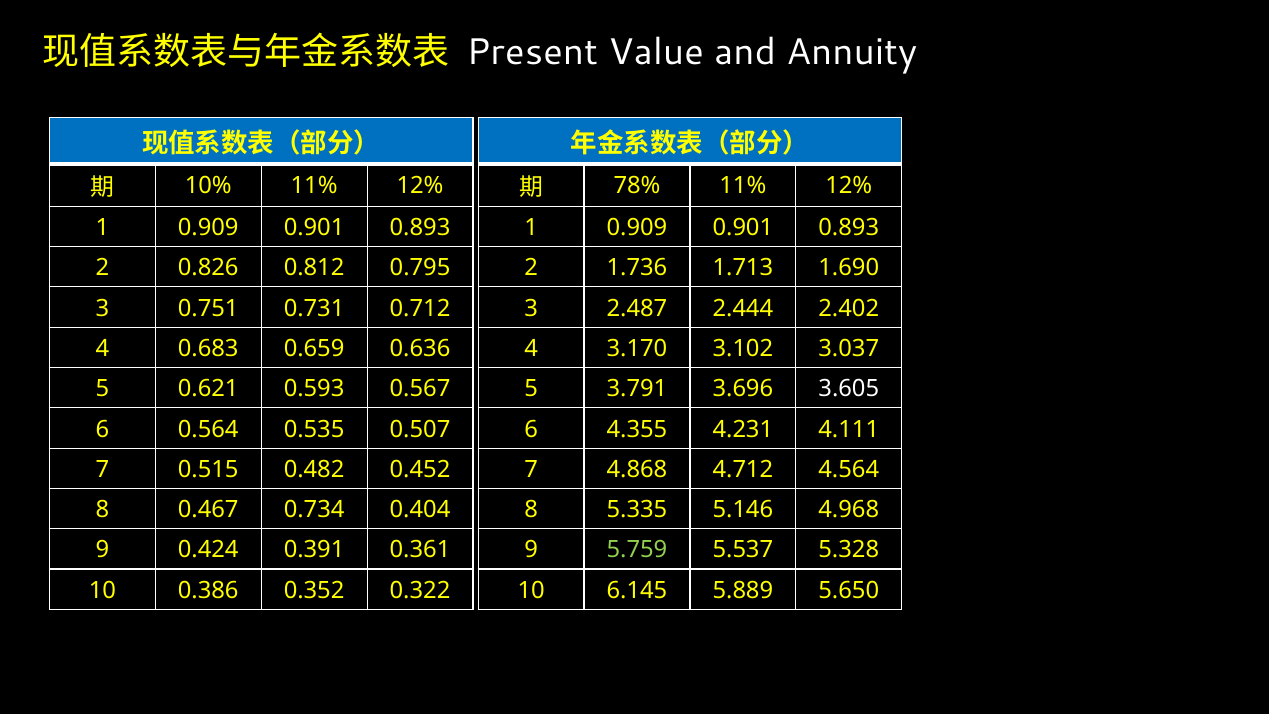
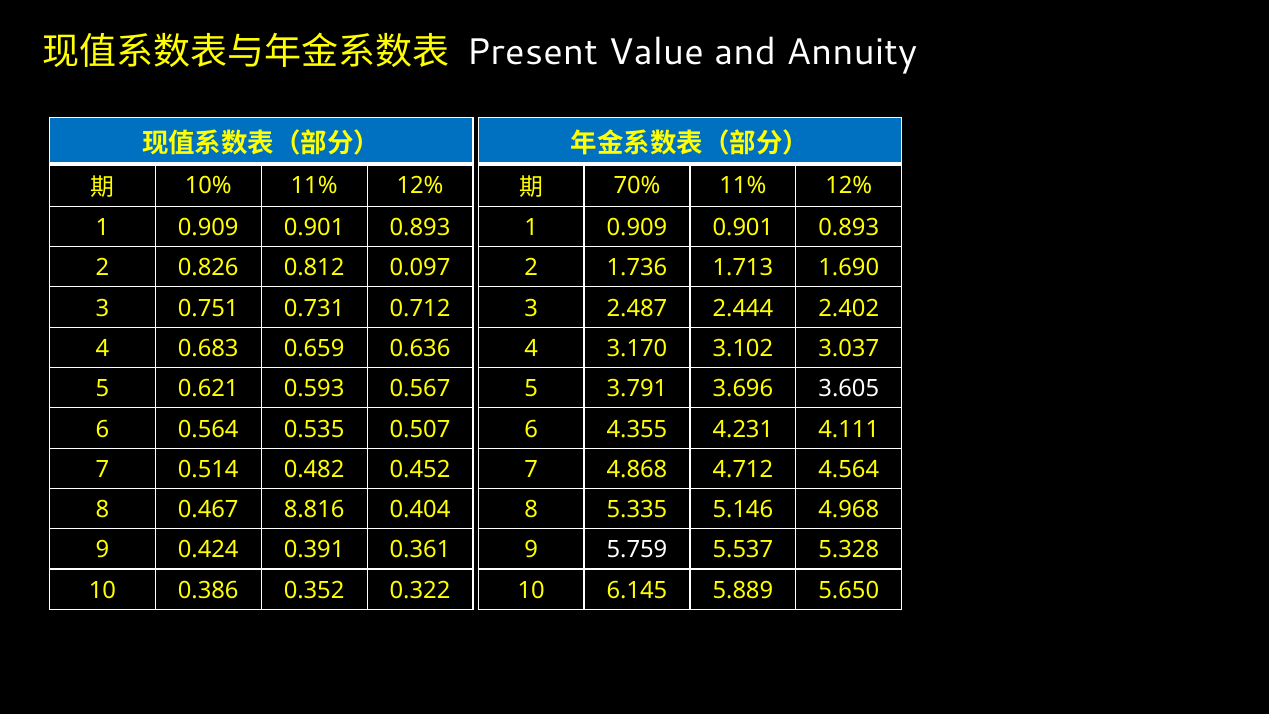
78%: 78% -> 70% (637, 185)
0.795: 0.795 -> 0.097 (420, 268)
0.515: 0.515 -> 0.514 (208, 469)
0.734: 0.734 -> 8.816 (314, 510)
5.759 colour: light green -> white (637, 550)
